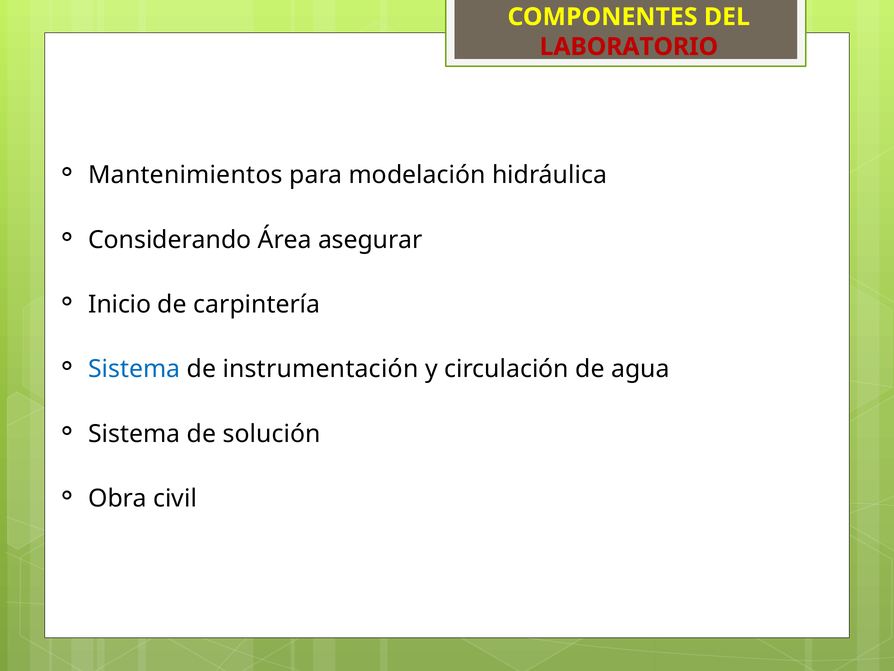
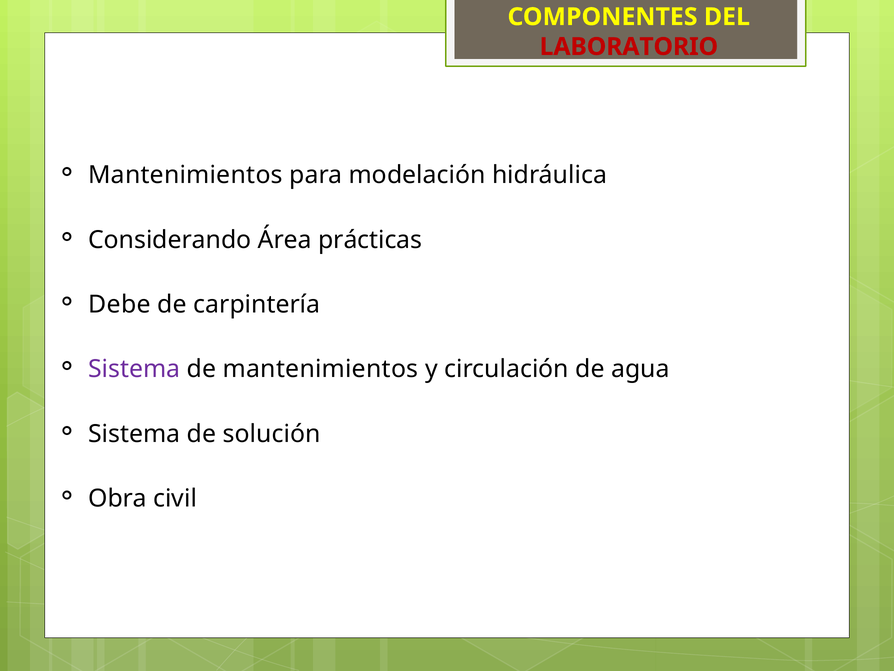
asegurar: asegurar -> prácticas (370, 240)
Inicio: Inicio -> Debe (120, 304)
Sistema colour: blue -> purple (134, 369)
de instrumentación: instrumentación -> mantenimientos (320, 369)
